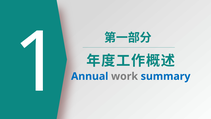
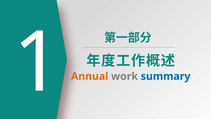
Annual colour: blue -> orange (90, 76)
